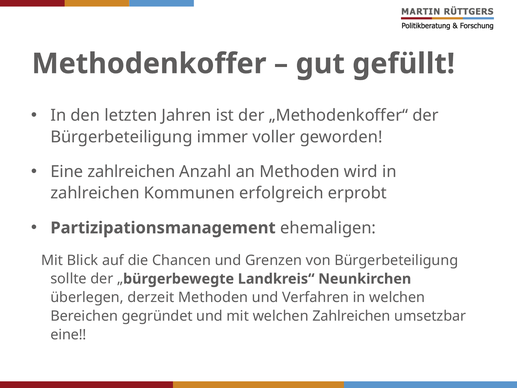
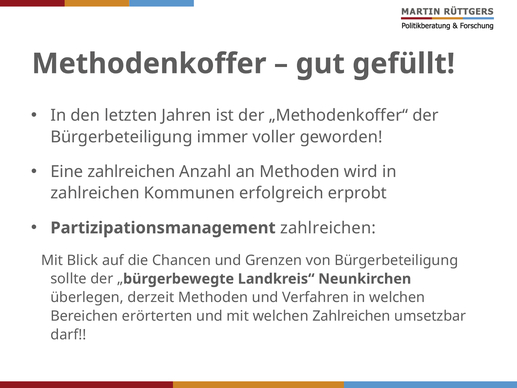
Partizipationsmanagement ehemaligen: ehemaligen -> zahlreichen (328, 228)
gegründet: gegründet -> erörterten (157, 316)
eine: eine -> darf (68, 335)
